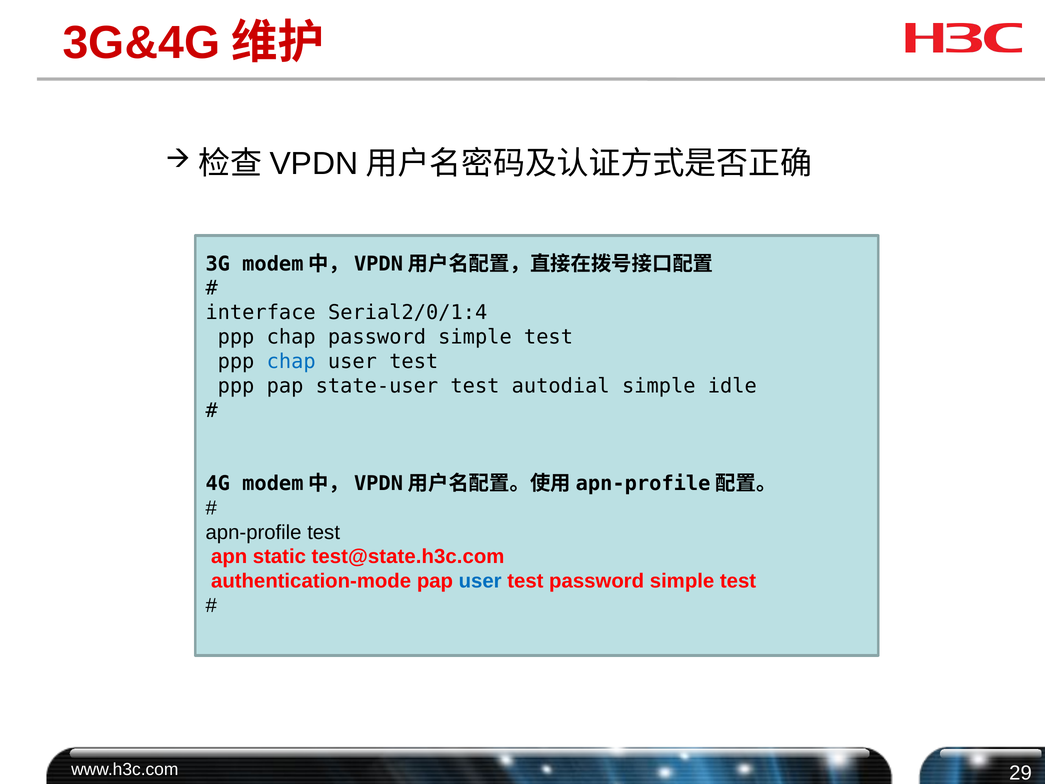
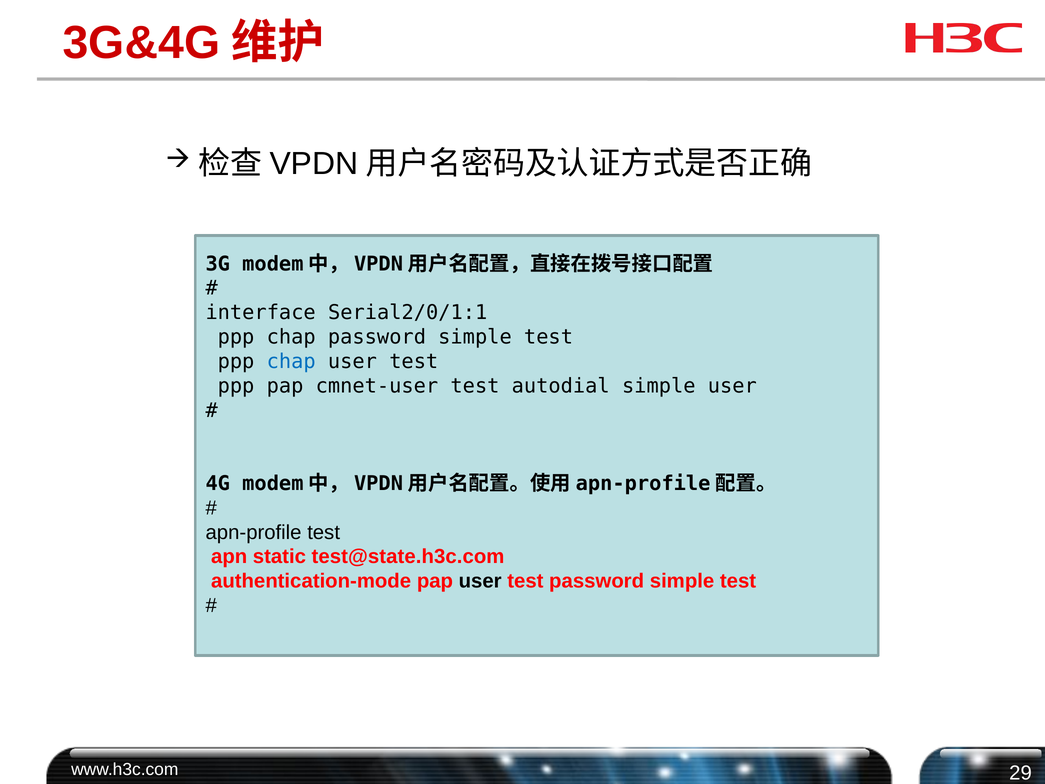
Serial2/0/1:4: Serial2/0/1:4 -> Serial2/0/1:1 (408, 313)
state-user: state-user -> cmnet-user (377, 386)
simple idle: idle -> user (732, 386)
user colour: blue -> black (480, 581)
